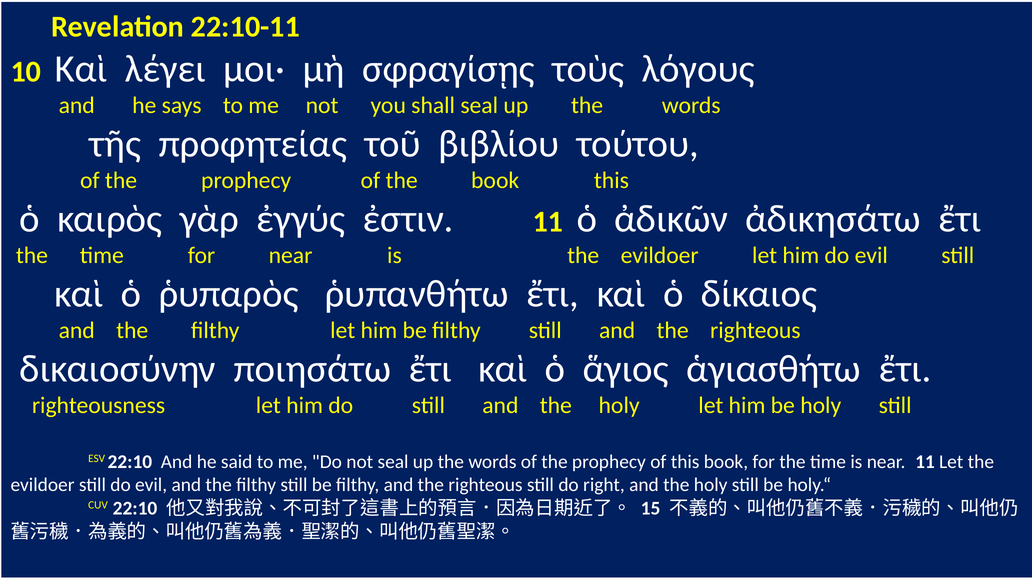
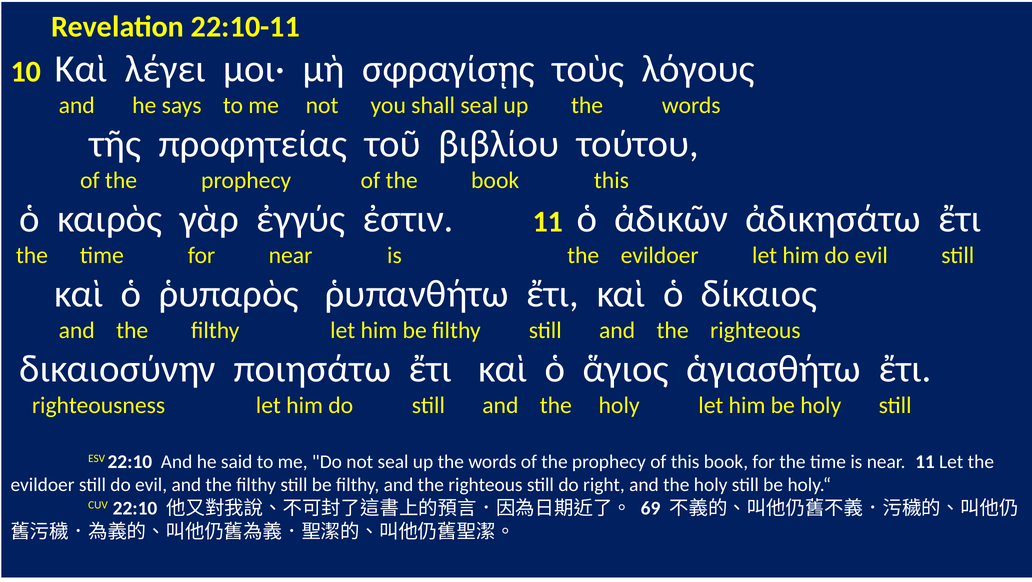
15: 15 -> 69 (651, 508)
